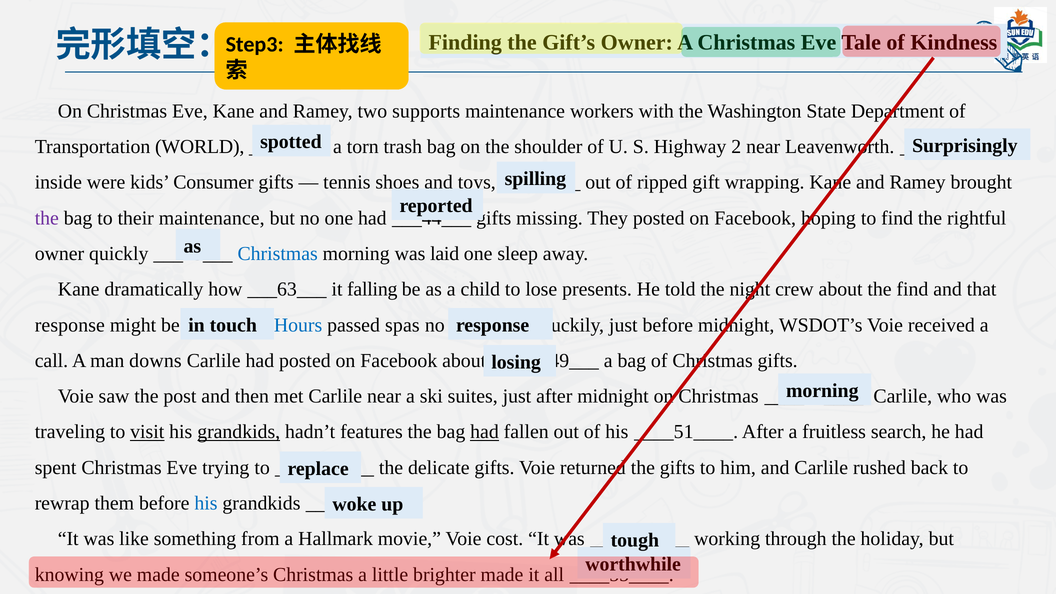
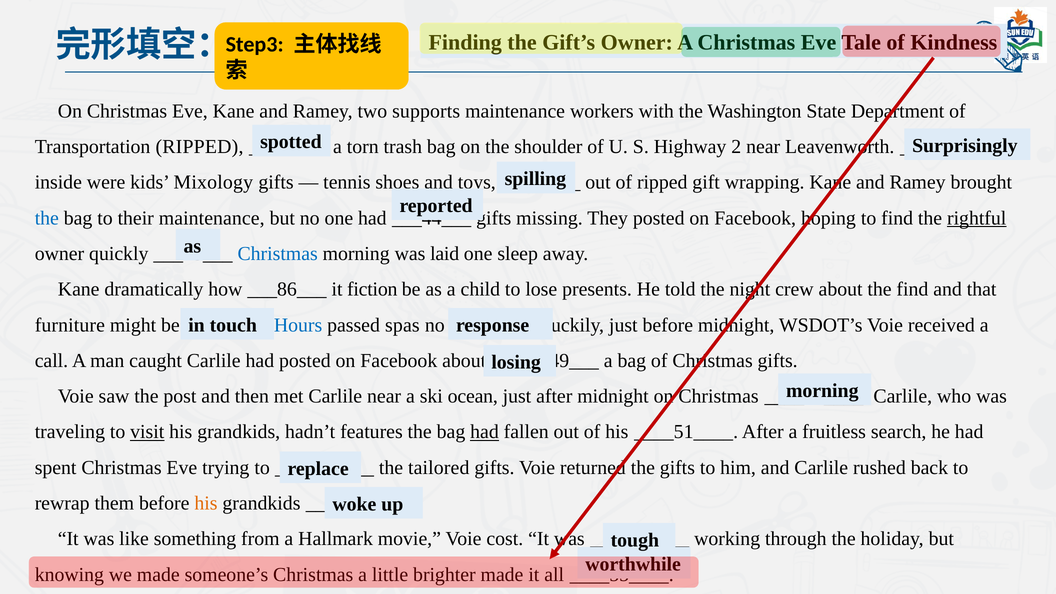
Transportation WORLD: WORLD -> RIPPED (200, 147)
Consumer: Consumer -> Mixology (213, 182)
the colour: purple -> blue (47, 218)
rightful underline: none -> present (977, 218)
___63___: ___63___ -> ___86___ (287, 289)
falling: falling -> fiction (372, 289)
response: response -> furniture (70, 325)
downs: downs -> caught (156, 361)
suites: suites -> ocean (473, 396)
grandkids underline: present -> none (239, 432)
delicate: delicate -> tailored (439, 468)
his colour: blue -> orange (206, 503)
